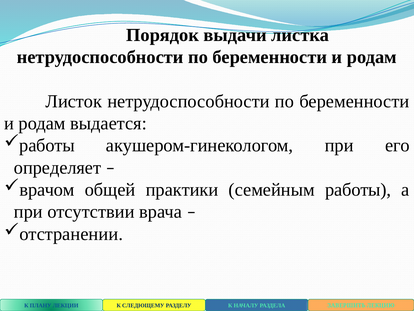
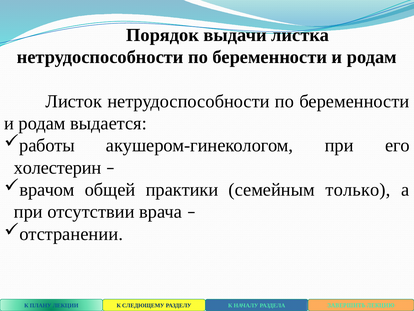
определяет: определяет -> холестерин (58, 167)
семейным работы: работы -> только (358, 189)
